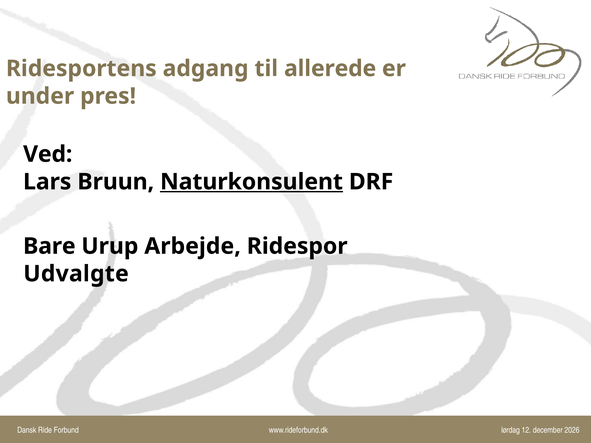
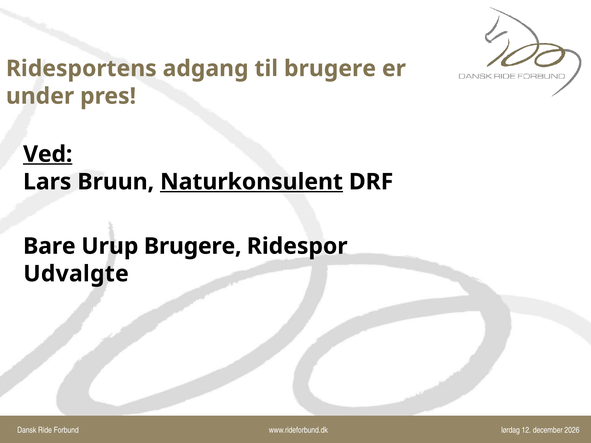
til allerede: allerede -> brugere (330, 69)
Ved underline: none -> present (48, 154)
Urup Arbejde: Arbejde -> Brugere (193, 246)
